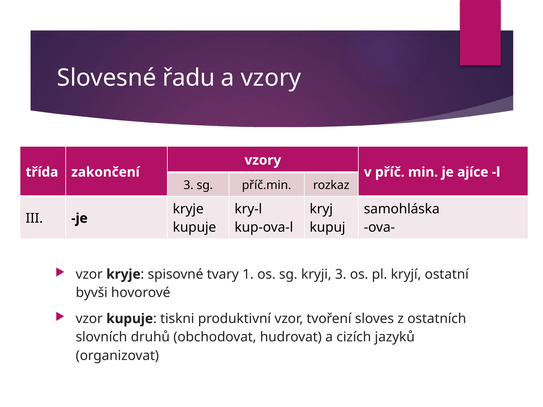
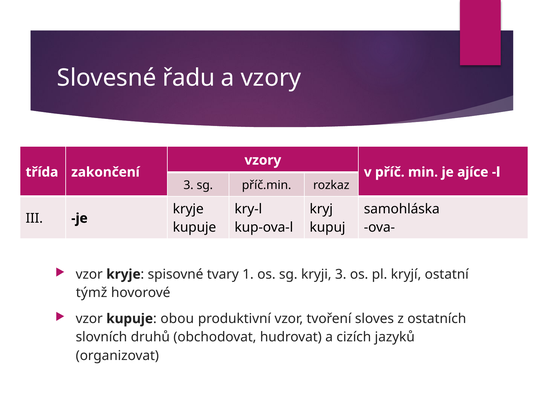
byvši: byvši -> týmž (92, 293)
tiskni: tiskni -> obou (177, 319)
